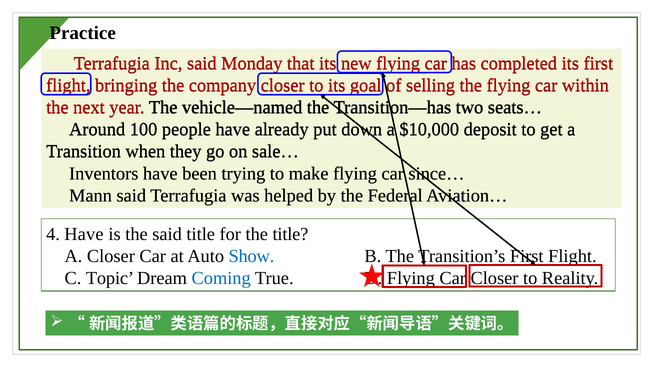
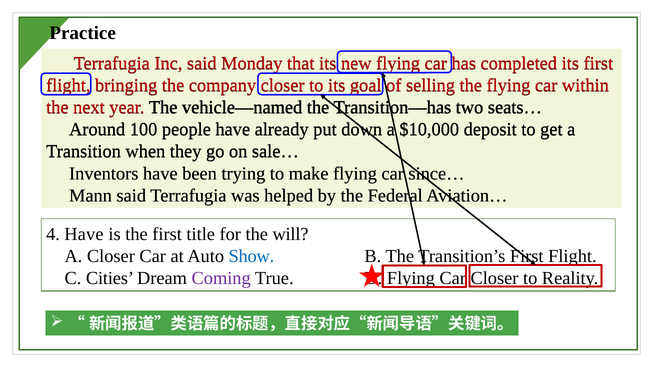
the said: said -> first (167, 234)
the title: title -> will (290, 234)
Topic: Topic -> Cities (110, 278)
Coming colour: blue -> purple (221, 278)
